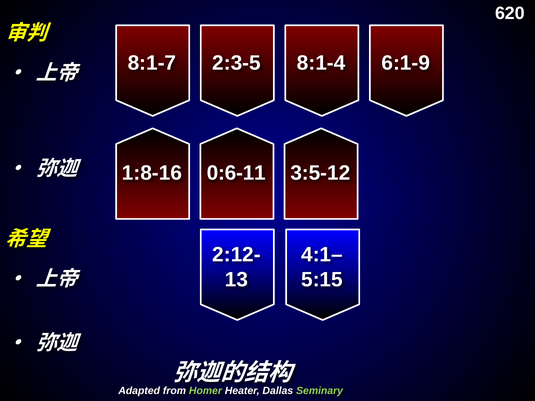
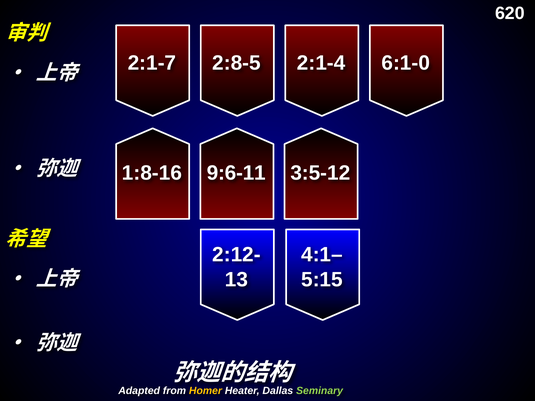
8:1-7: 8:1-7 -> 2:1-7 (152, 63)
2:3-5: 2:3-5 -> 2:8-5 (237, 63)
8:1-4: 8:1-4 -> 2:1-4 (321, 63)
6:1-9: 6:1-9 -> 6:1-0 (406, 63)
0:6-11: 0:6-11 -> 9:6-11 (236, 173)
Homer colour: light green -> yellow (205, 391)
